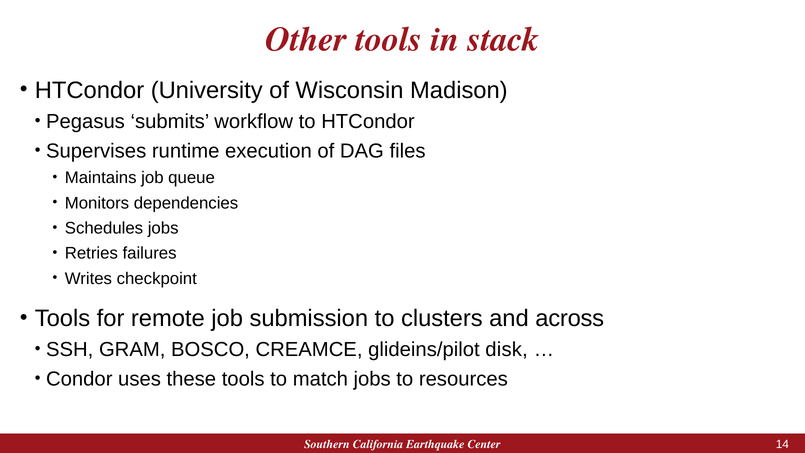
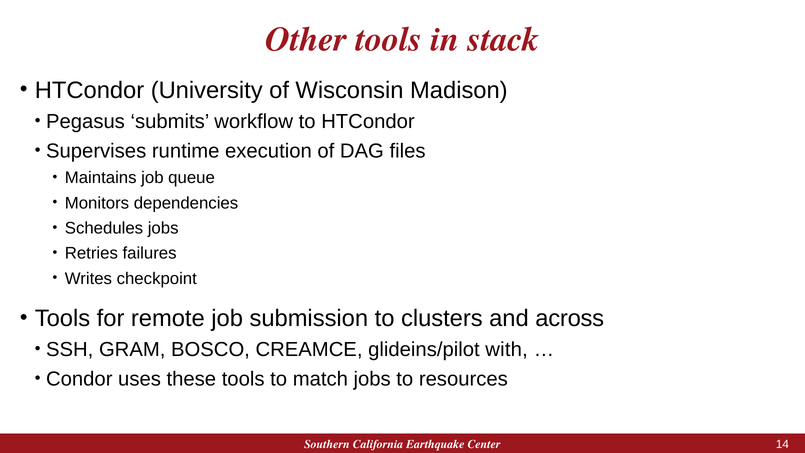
disk: disk -> with (507, 350)
